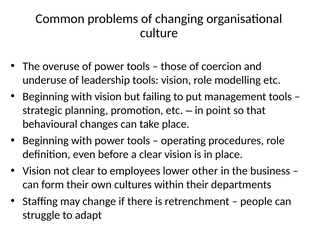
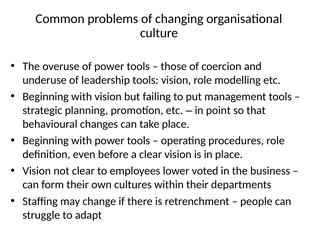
other: other -> voted (205, 171)
